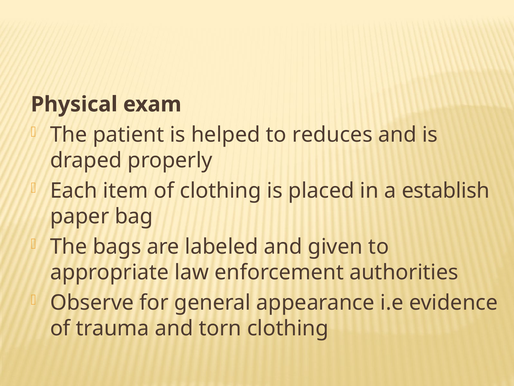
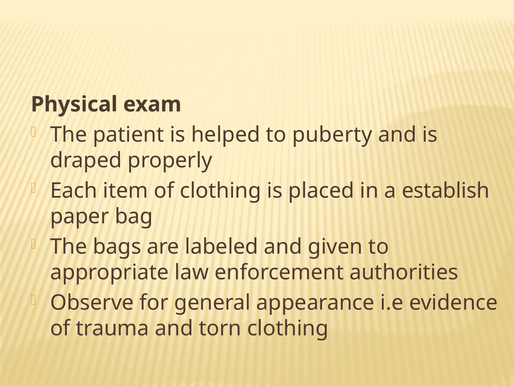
reduces: reduces -> puberty (332, 135)
